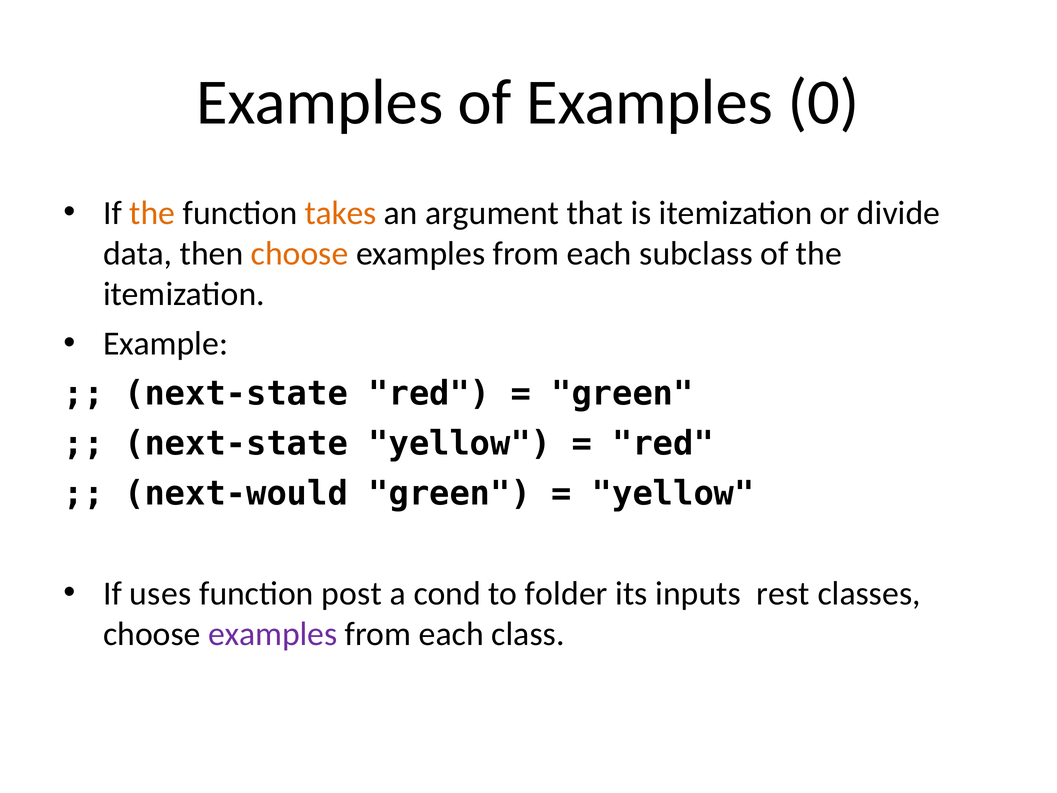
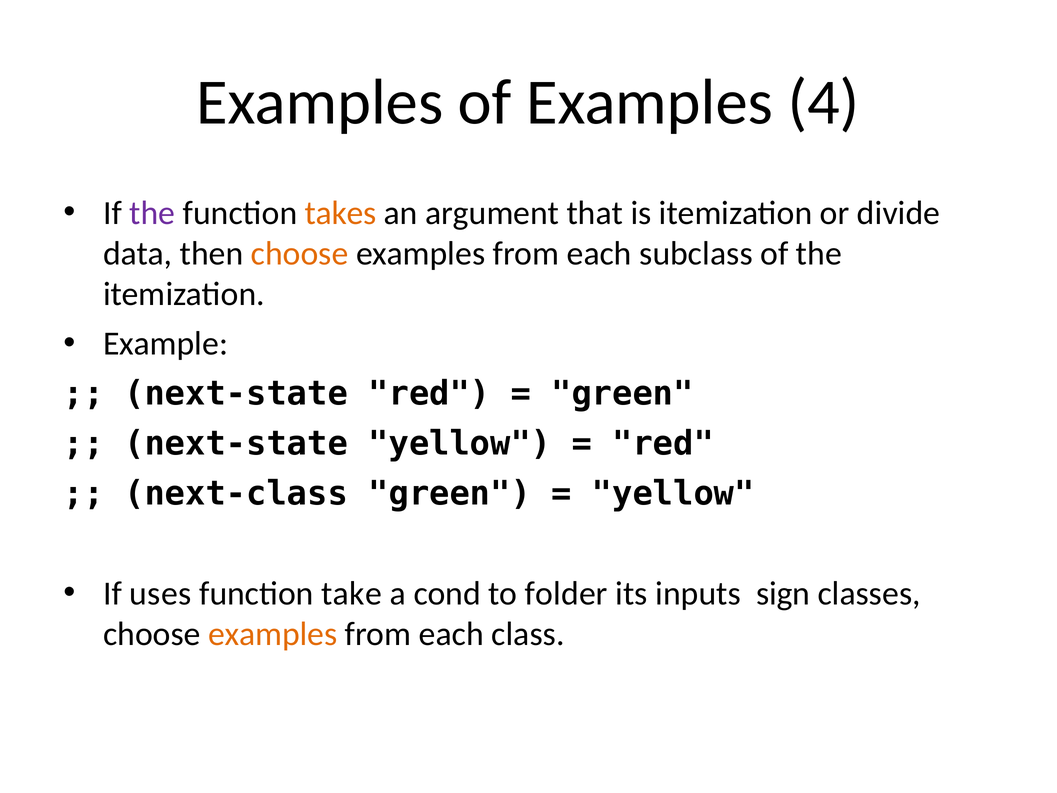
0: 0 -> 4 (824, 102)
the colour: orange -> purple (152, 213)
next-would: next-would -> next-class (236, 493)
post: post -> take (352, 593)
rest: rest -> sign (783, 593)
examples colour: purple -> orange (273, 634)
